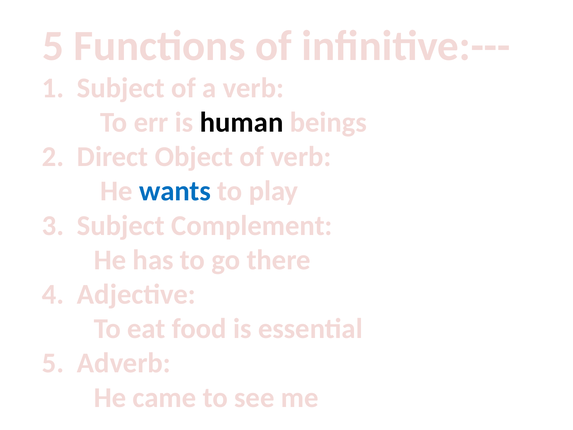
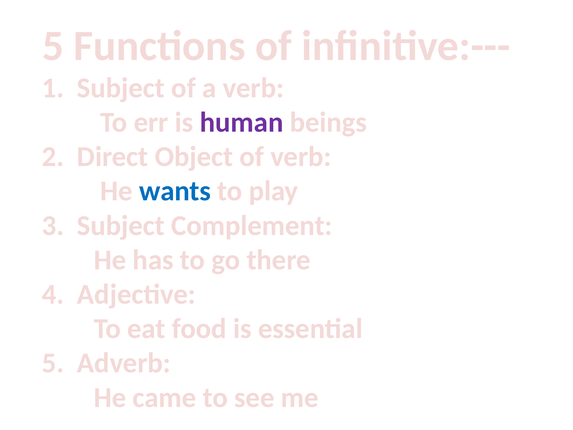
human colour: black -> purple (242, 122)
